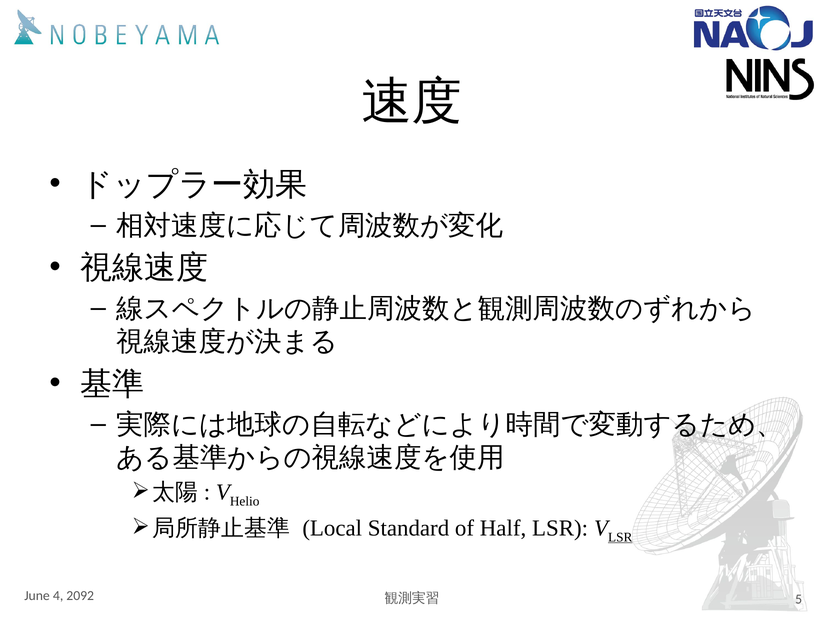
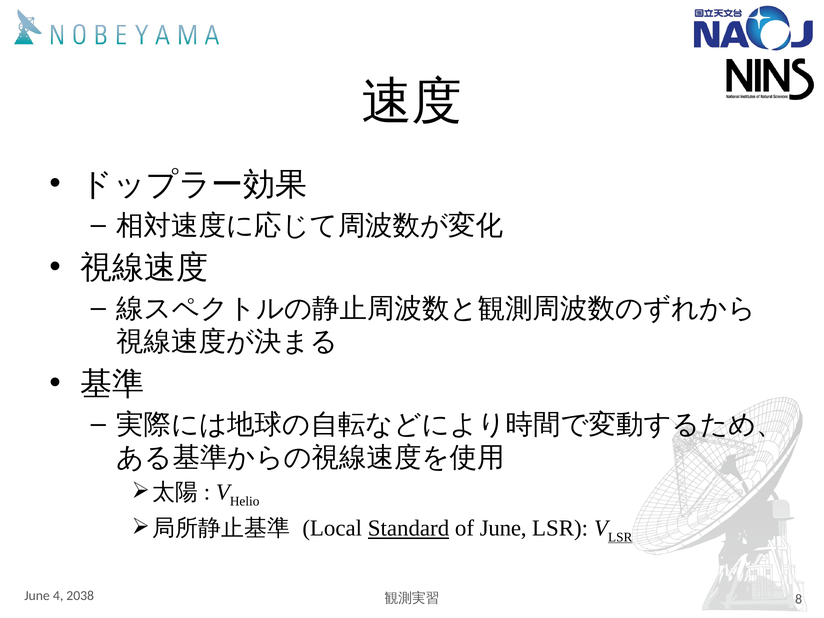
Standard underline: none -> present (409, 528)
of Half: Half -> June (503, 528)
2092: 2092 -> 2038 (80, 596)
5: 5 -> 8 (799, 599)
